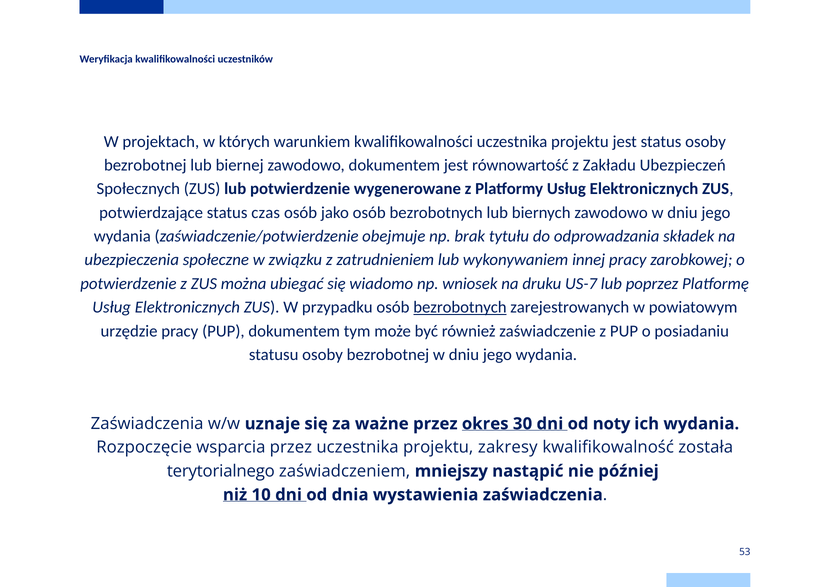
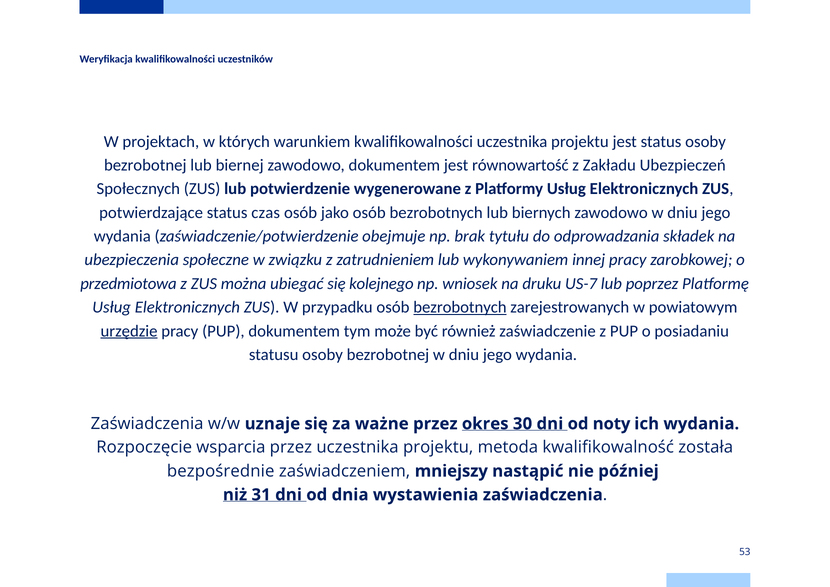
potwierdzenie: potwierdzenie -> przedmiotowa (128, 284)
wiadomo: wiadomo -> kolejnego (381, 284)
urzędzie underline: none -> present (129, 331)
zakresy: zakresy -> metoda (508, 447)
terytorialnego: terytorialnego -> bezpośrednie (221, 471)
10: 10 -> 31 (261, 495)
